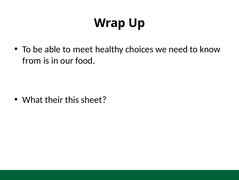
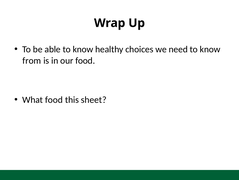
able to meet: meet -> know (83, 49)
What their: their -> food (54, 99)
